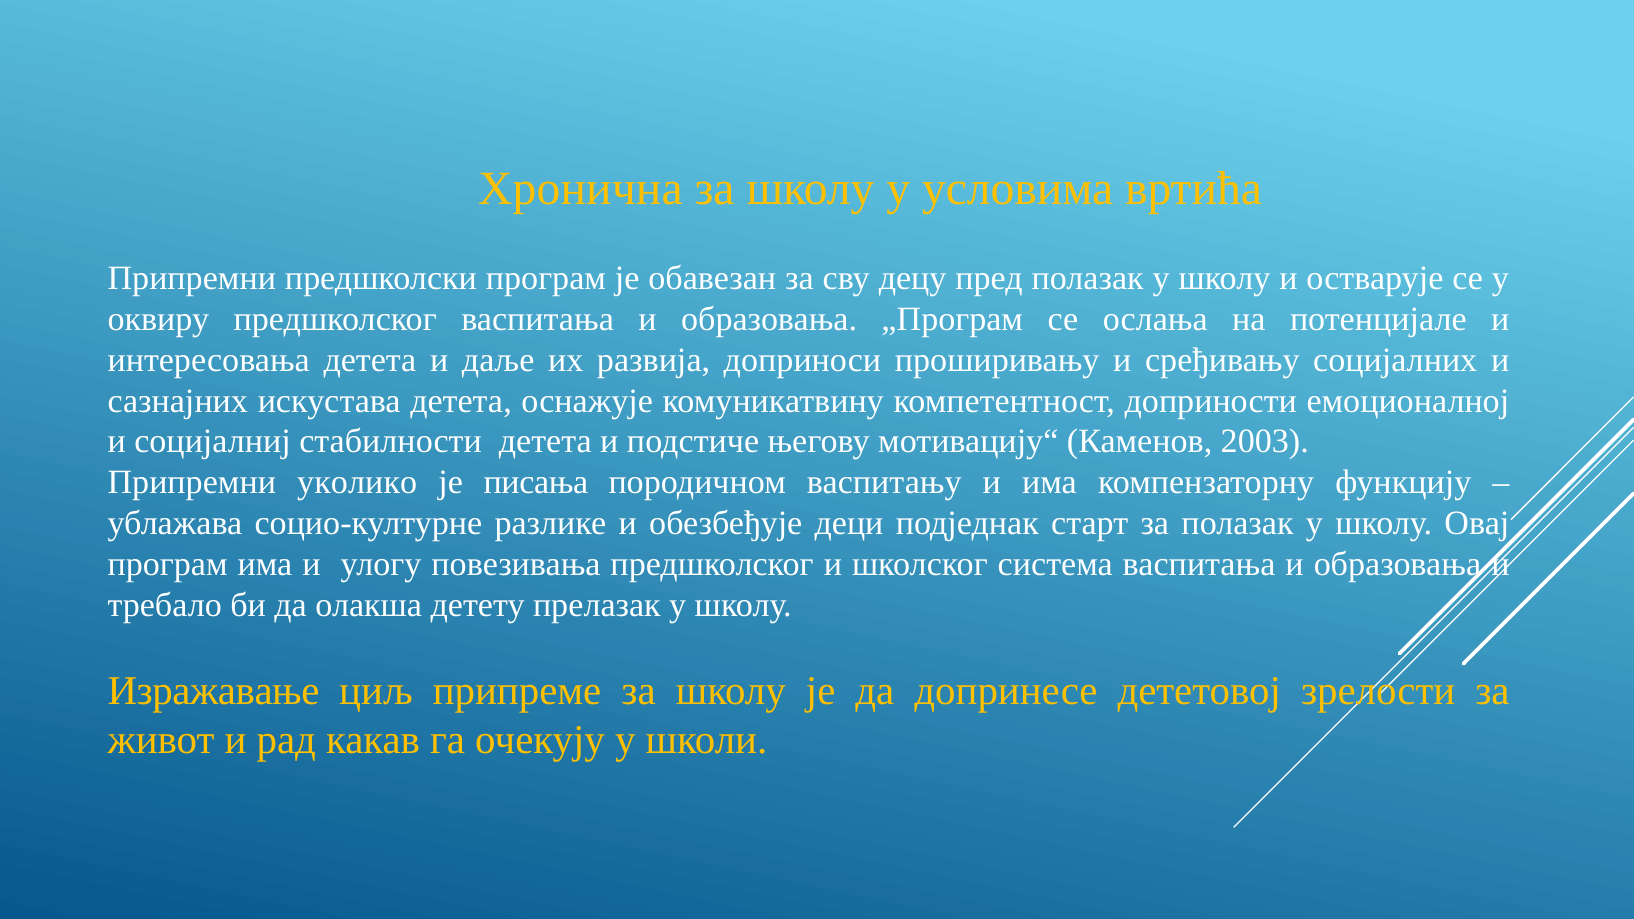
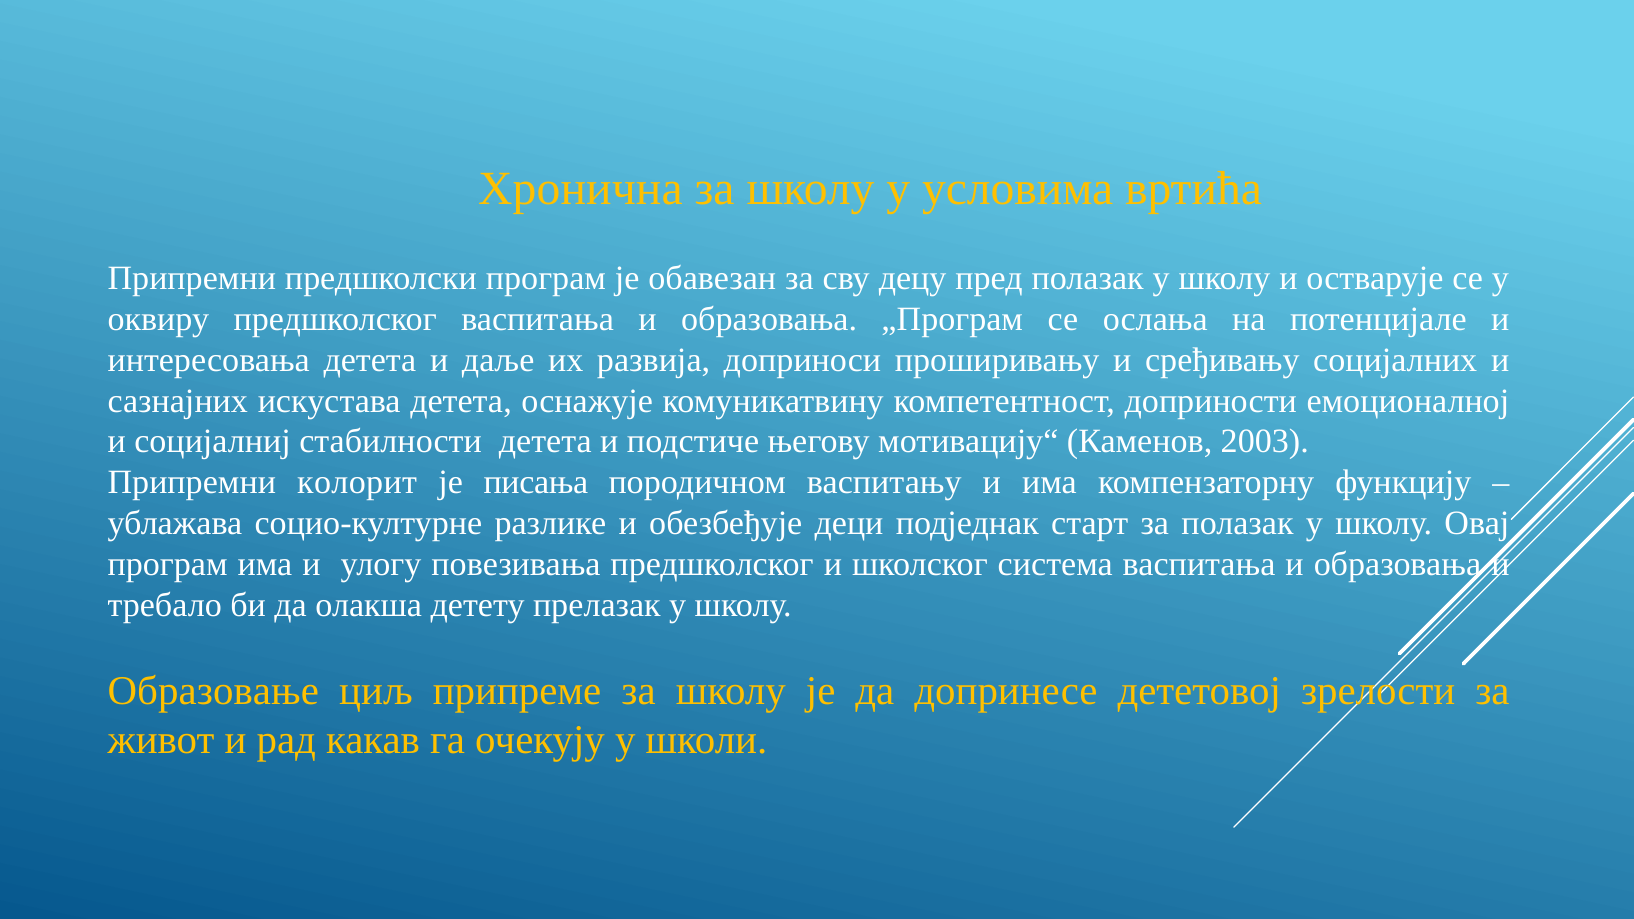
уколико: уколико -> колорит (357, 483)
Изражавање: Изражавање -> Образовање (213, 691)
